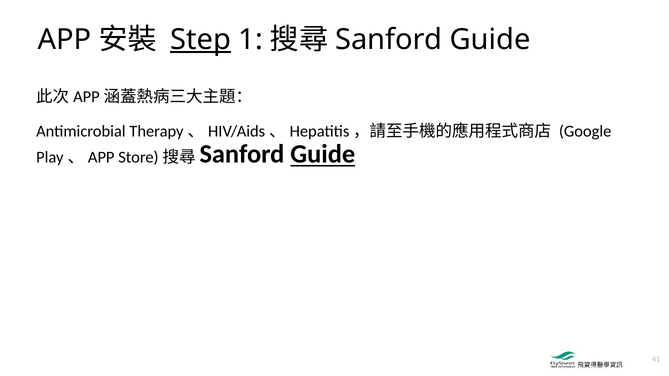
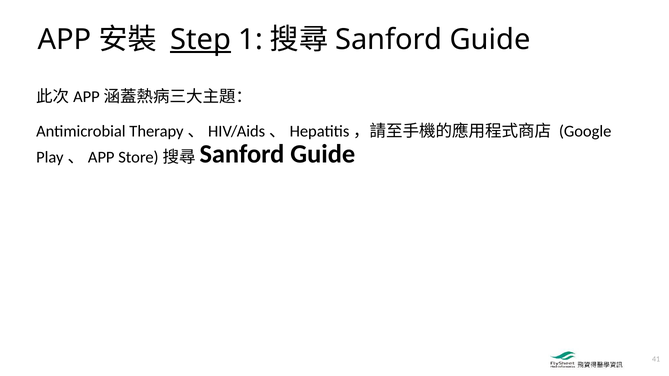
Guide underline: present -> none (323, 154)
